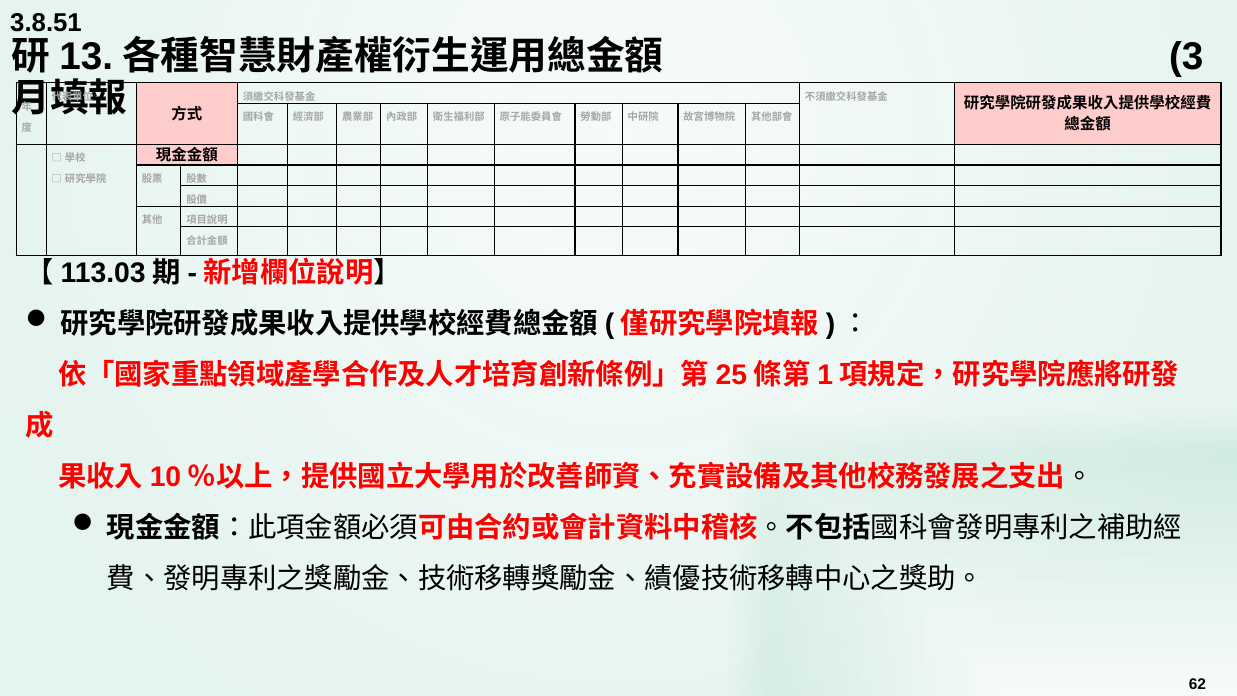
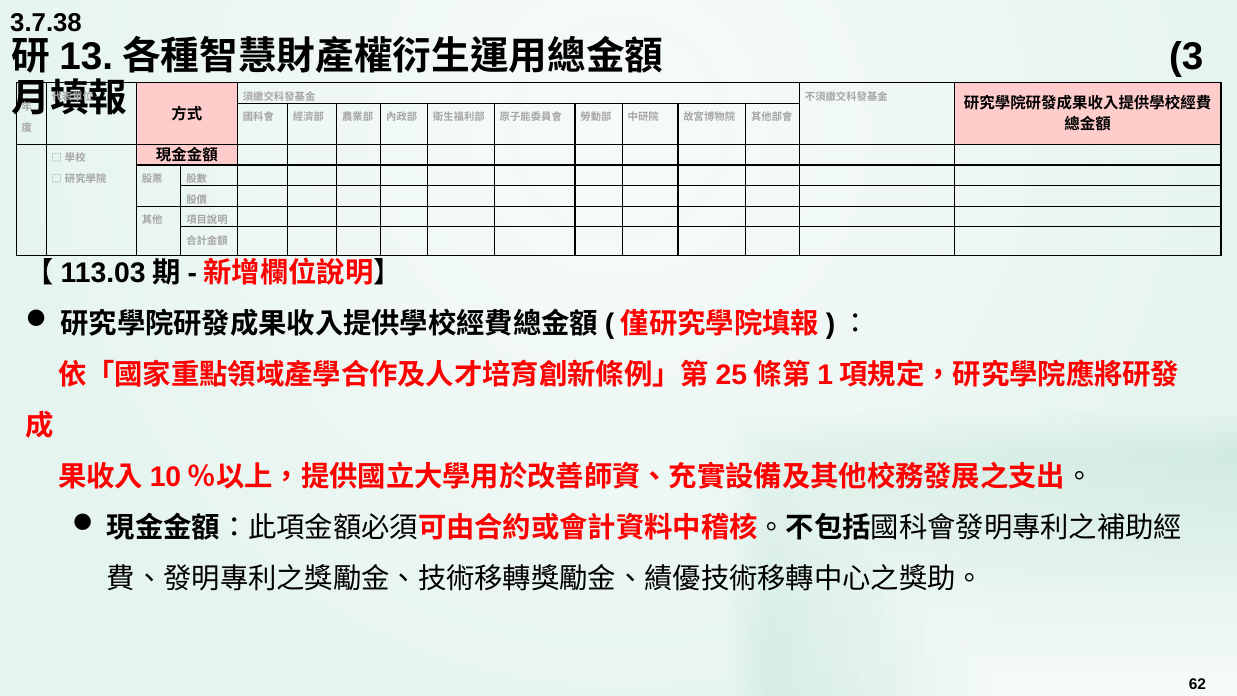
3.8.51: 3.8.51 -> 3.7.38 (46, 23)
